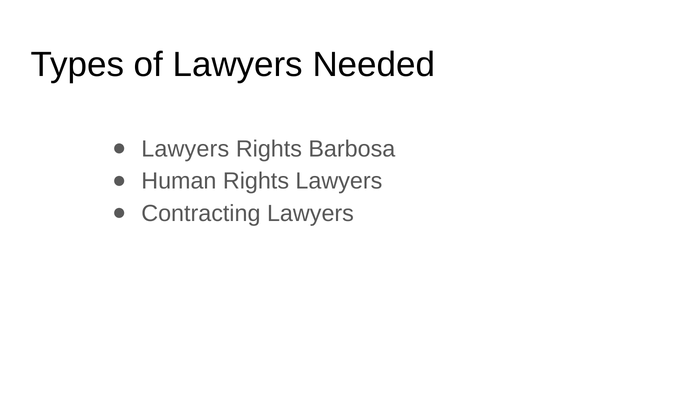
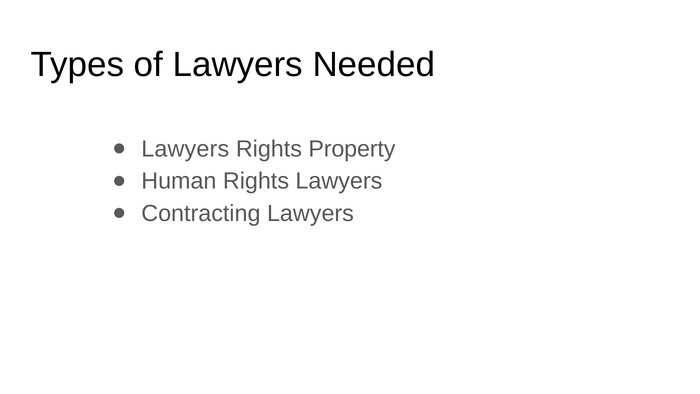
Barbosa: Barbosa -> Property (352, 149)
